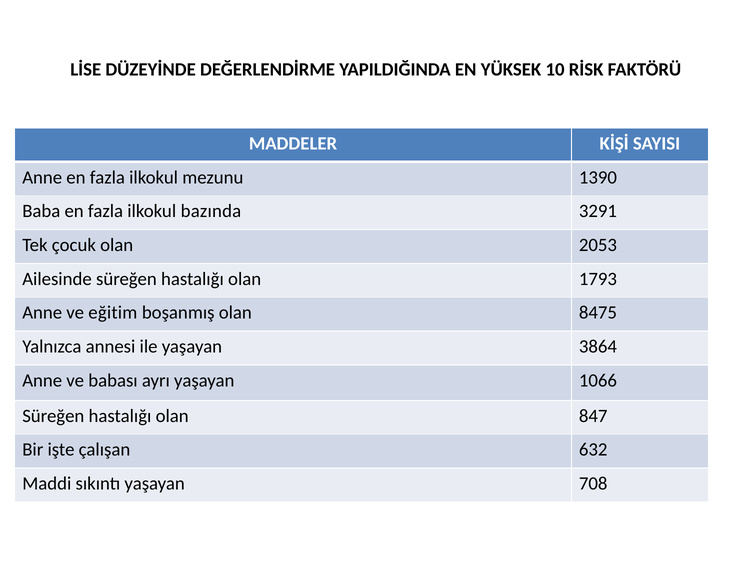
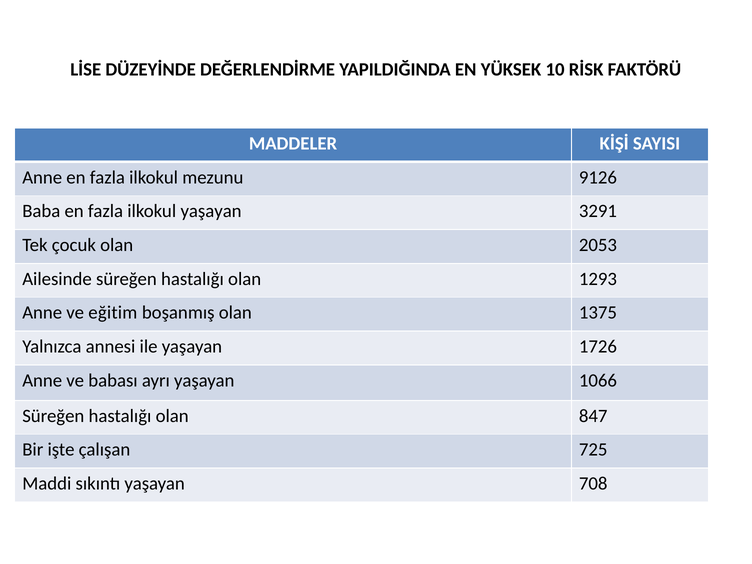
1390: 1390 -> 9126 (598, 177)
ilkokul bazında: bazında -> yaşayan (211, 211)
1793: 1793 -> 1293 (598, 279)
8475: 8475 -> 1375 (598, 313)
3864: 3864 -> 1726 (598, 347)
632: 632 -> 725 (593, 450)
